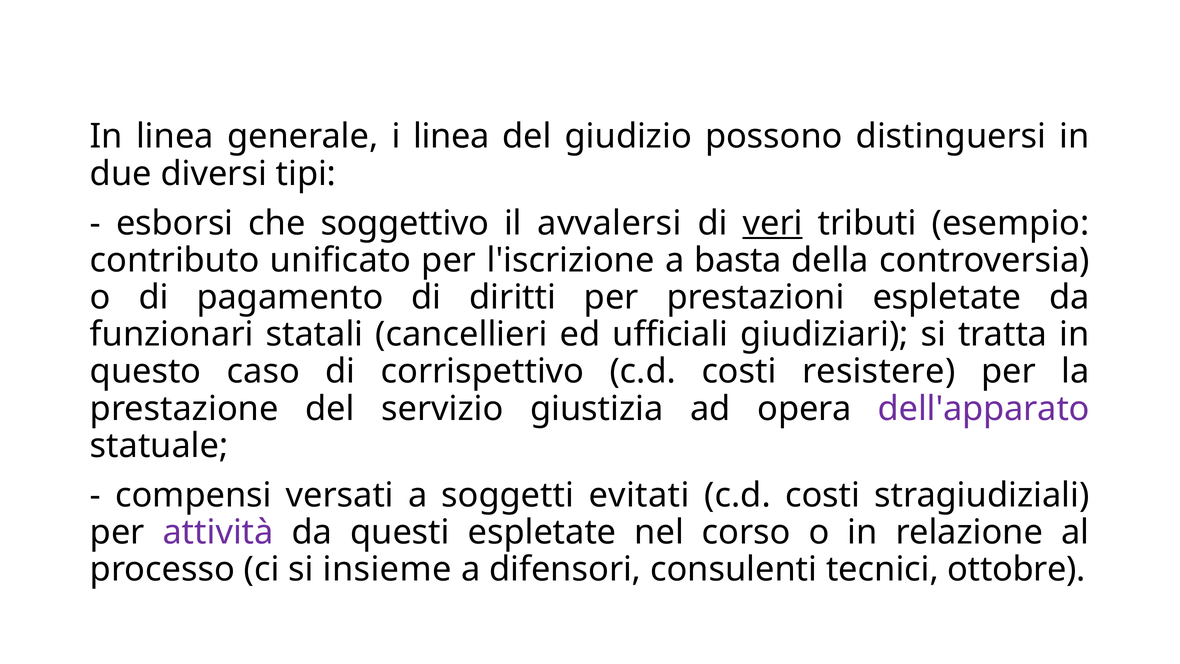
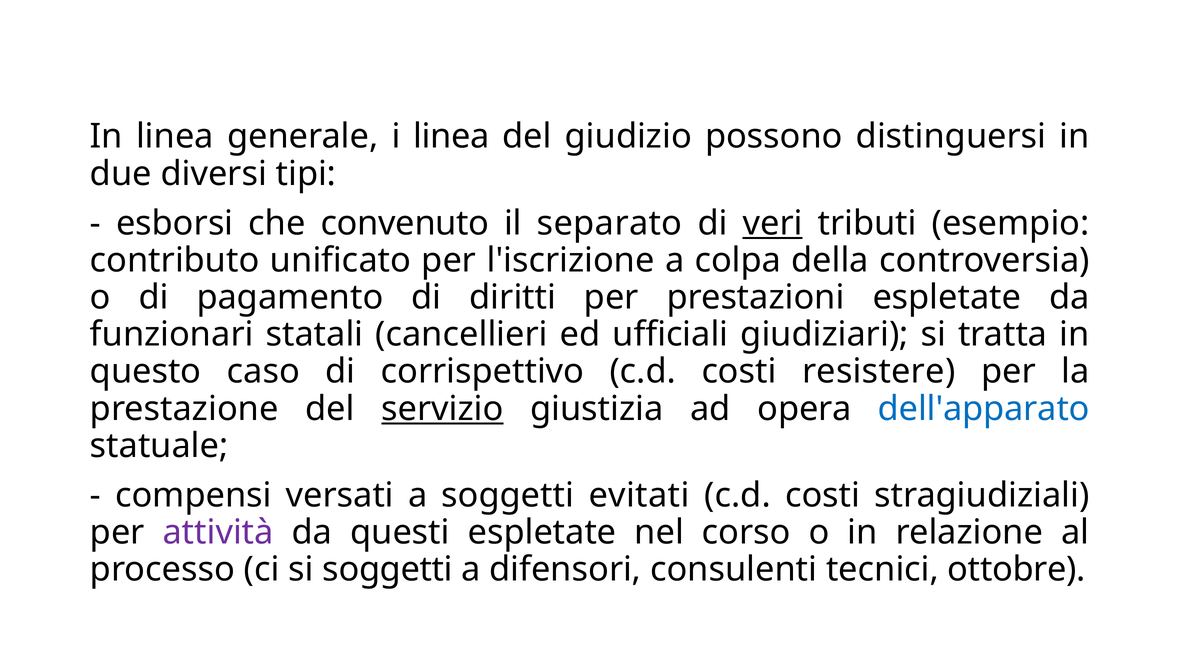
soggettivo: soggettivo -> convenuto (405, 223)
avvalersi: avvalersi -> separato (610, 223)
basta: basta -> colpa (738, 260)
servizio underline: none -> present (442, 409)
dell'apparato colour: purple -> blue (984, 409)
si insieme: insieme -> soggetti (388, 569)
